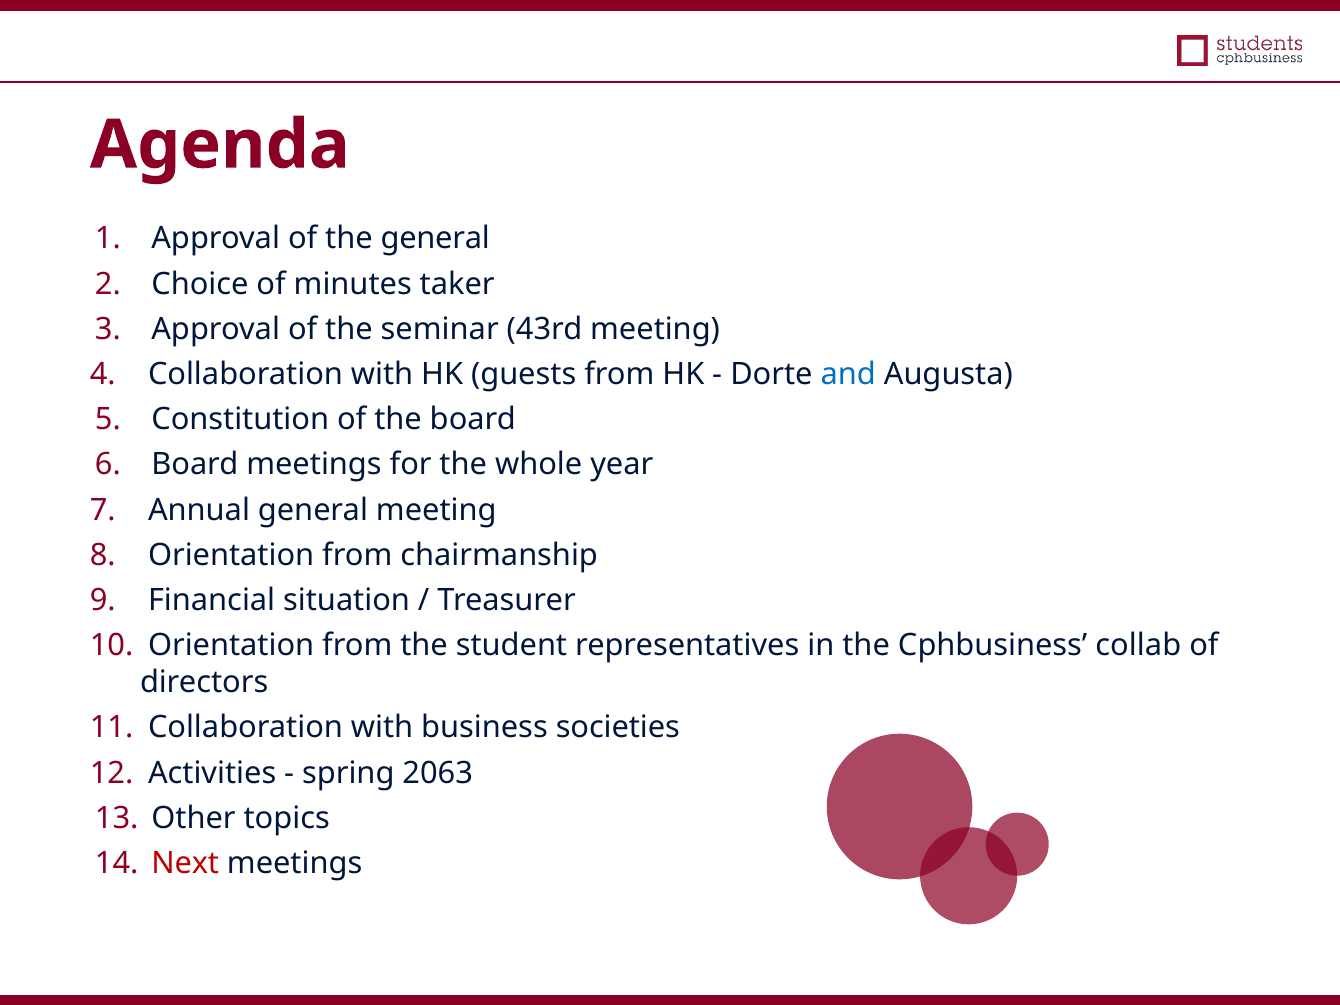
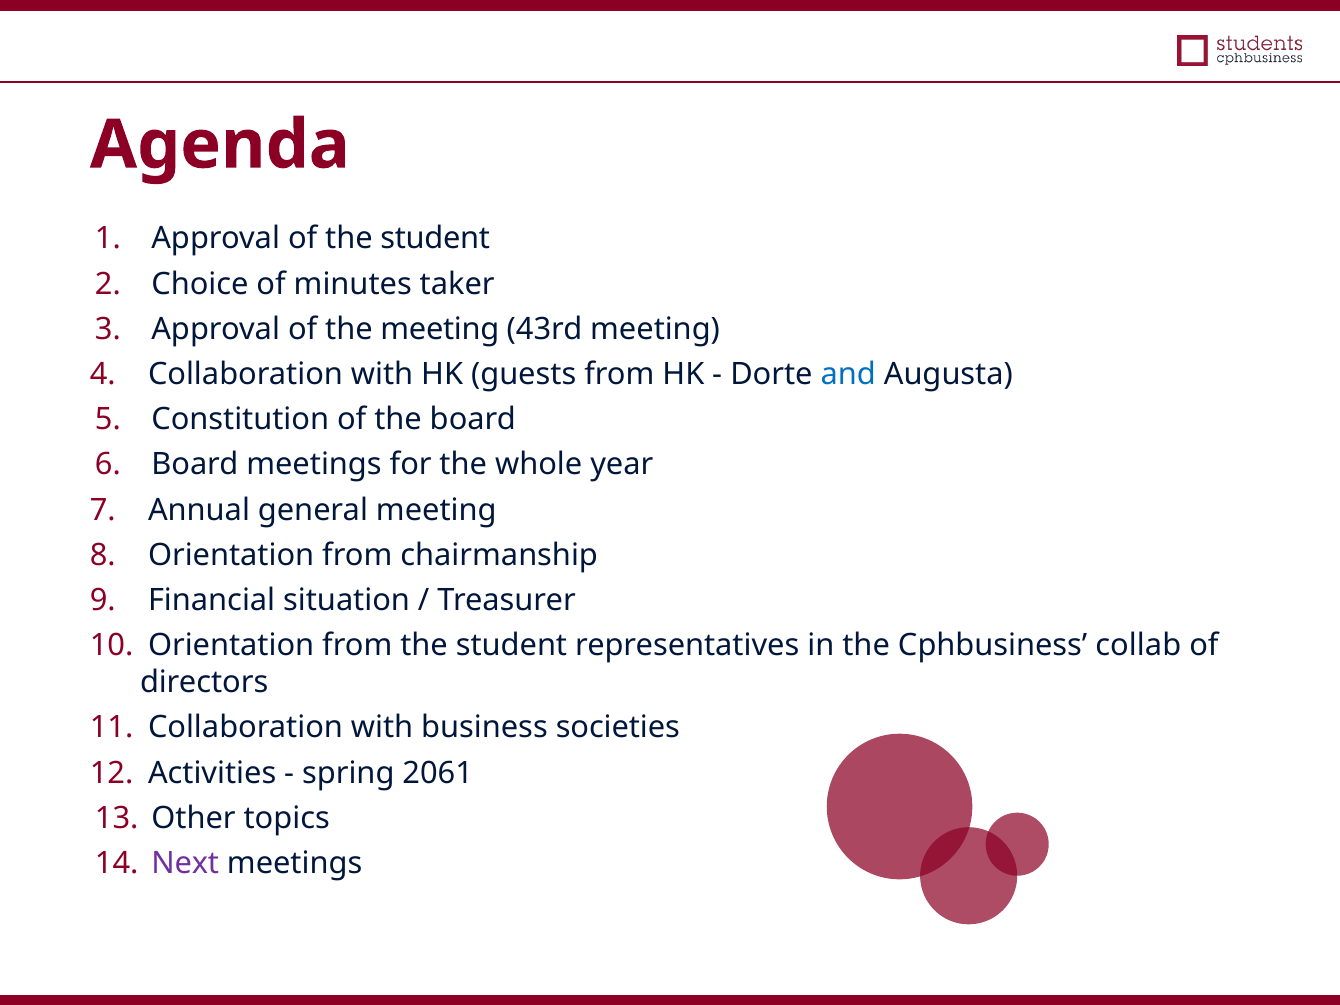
of the general: general -> student (435, 239)
the seminar: seminar -> meeting (440, 329)
2063: 2063 -> 2061 (438, 773)
Next colour: red -> purple (185, 863)
